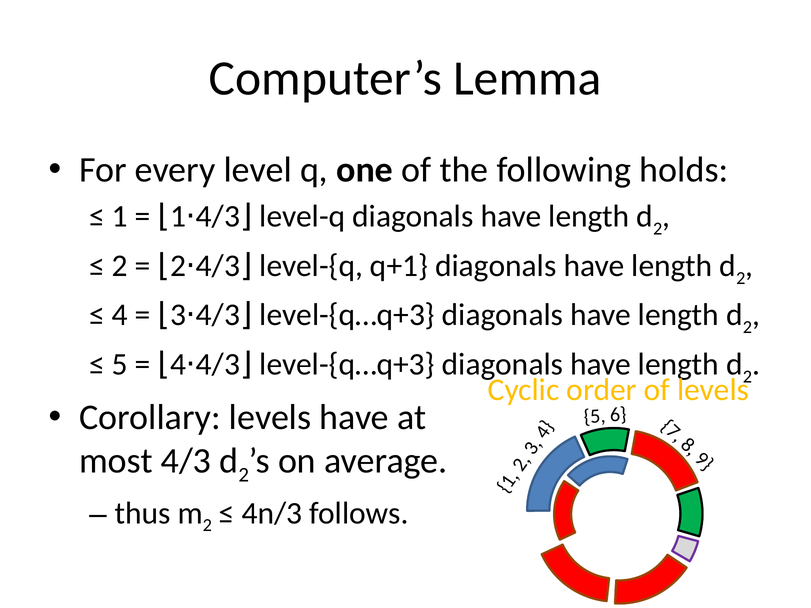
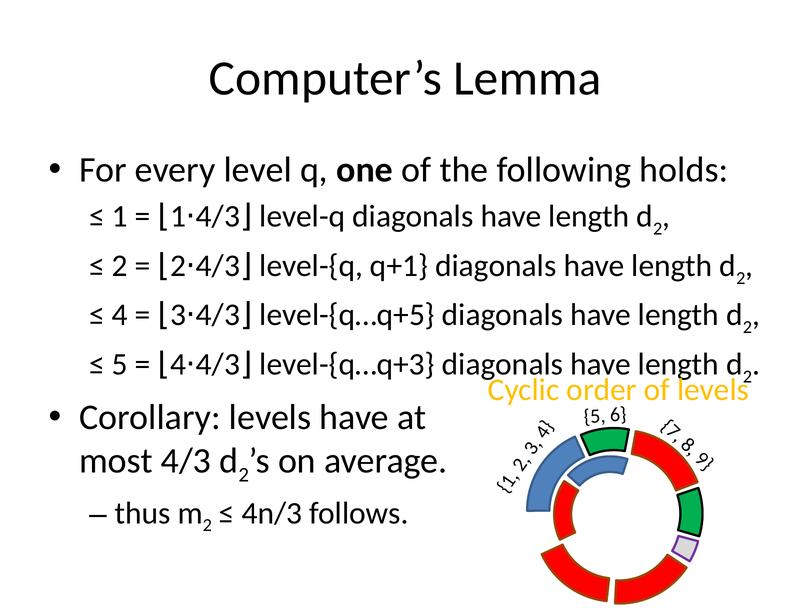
3 4/3 level-{q…q+3: level-{q…q+3 -> level-{q…q+5 (347, 315)
